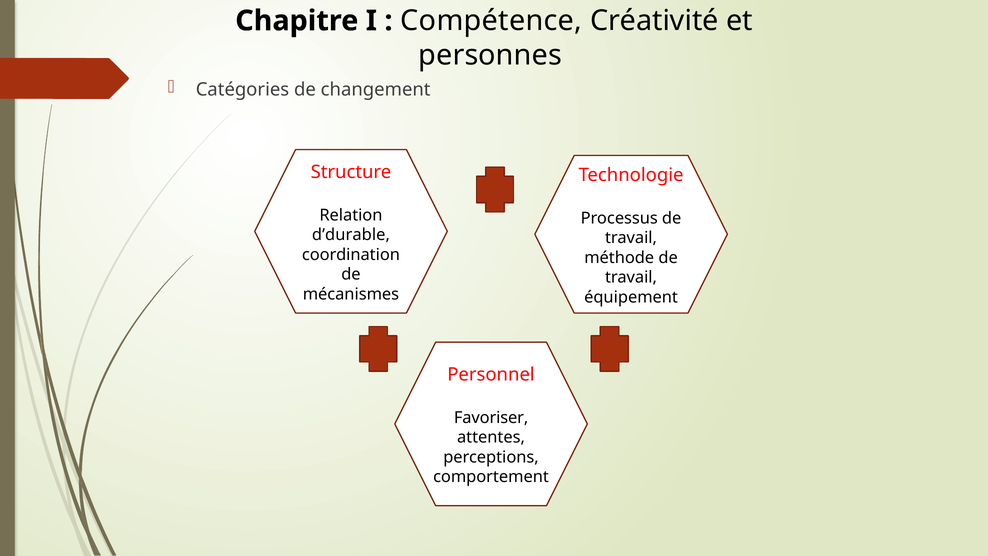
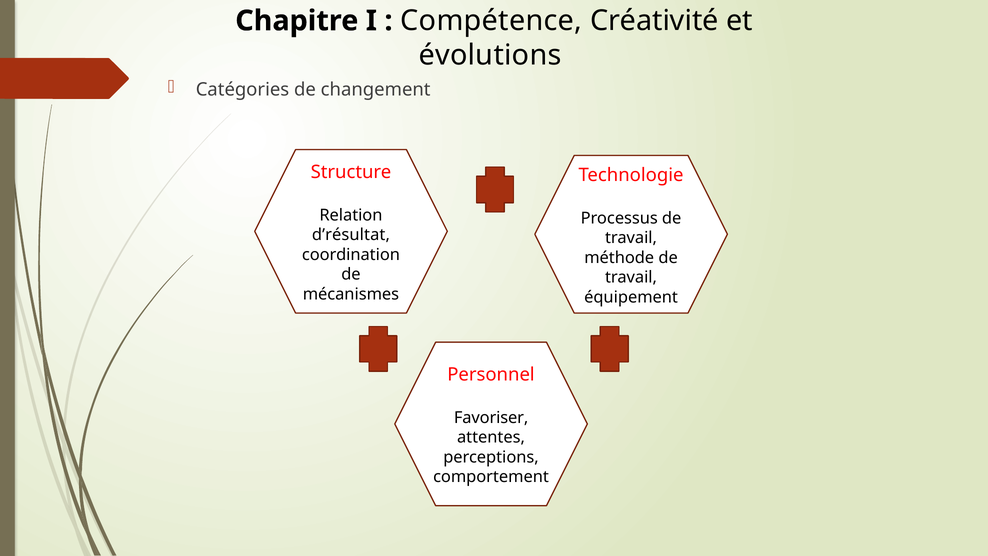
personnes: personnes -> évolutions (490, 55)
d’durable: d’durable -> d’résultat (351, 235)
